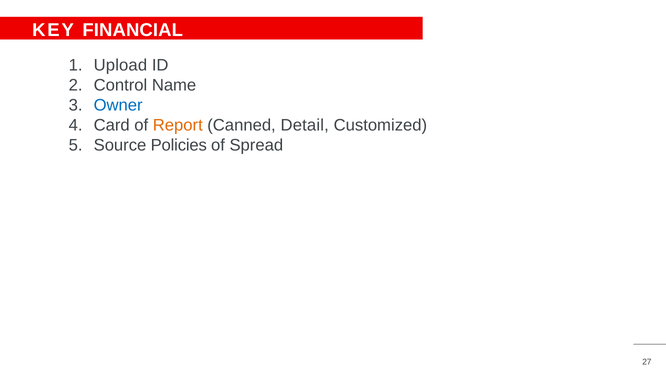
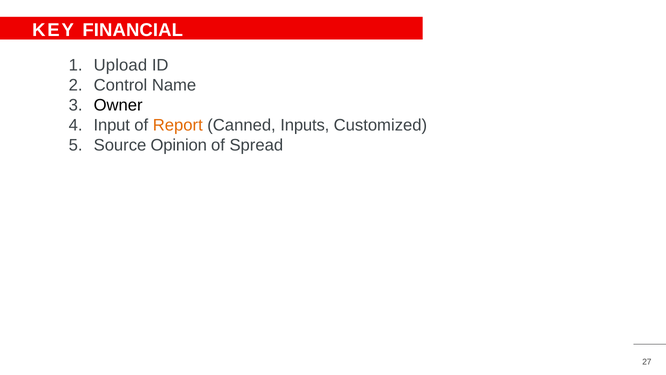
Owner colour: blue -> black (118, 105)
Card: Card -> Input (112, 125)
Detail: Detail -> Inputs (305, 125)
Policies: Policies -> Opinion (179, 145)
